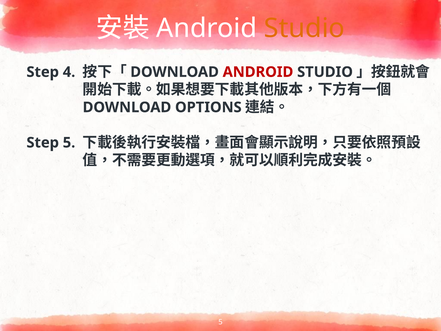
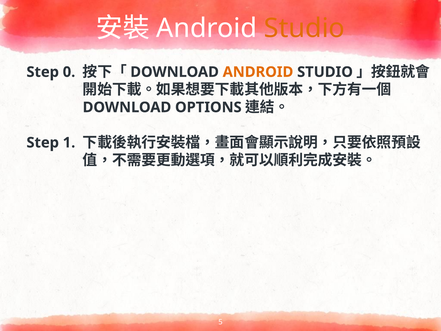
4: 4 -> 0 (69, 72)
ANDROID colour: red -> orange (258, 72)
Step 5: 5 -> 1 (69, 143)
